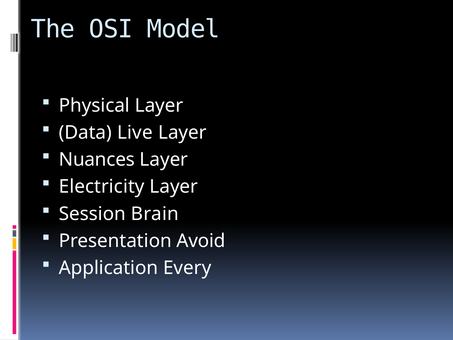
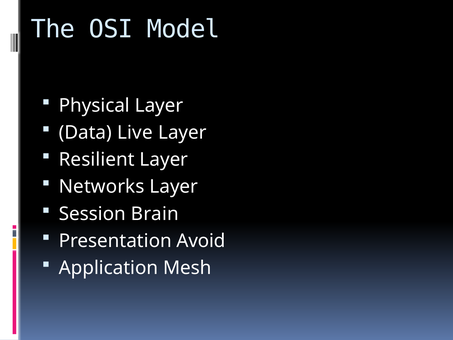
Nuances: Nuances -> Resilient (97, 160)
Electricity: Electricity -> Networks (102, 187)
Every: Every -> Mesh (187, 268)
